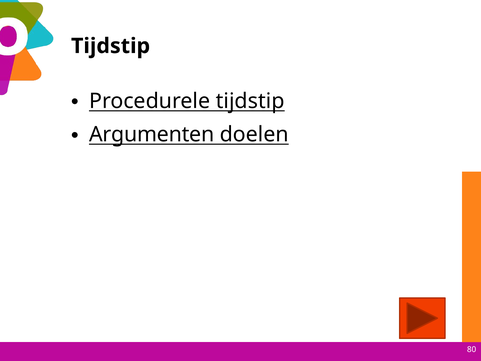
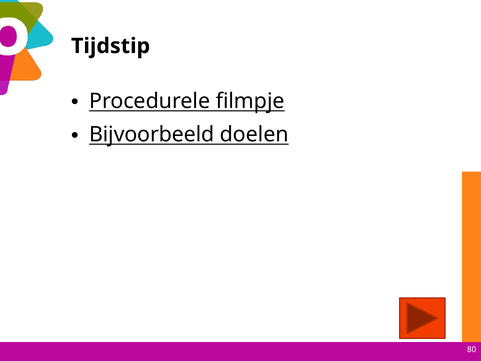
Procedurele tijdstip: tijdstip -> filmpje (250, 101)
Argumenten: Argumenten -> Bijvoorbeeld (152, 134)
